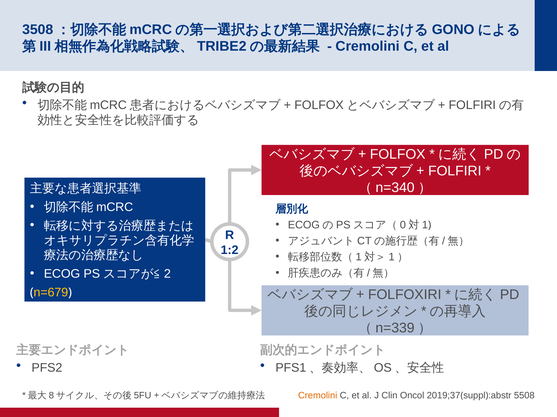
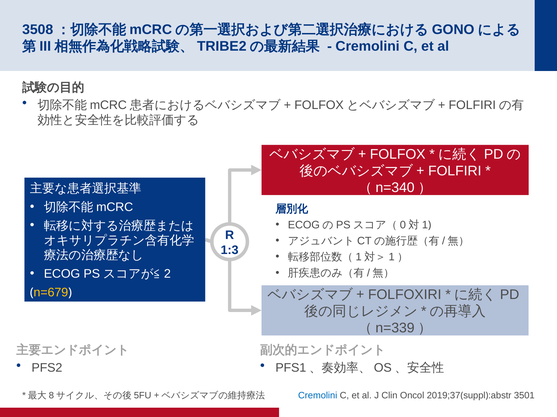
1:2: 1:2 -> 1:3 (230, 250)
Cremolini colour: orange -> blue (318, 396)
5508: 5508 -> 3501 (524, 396)
